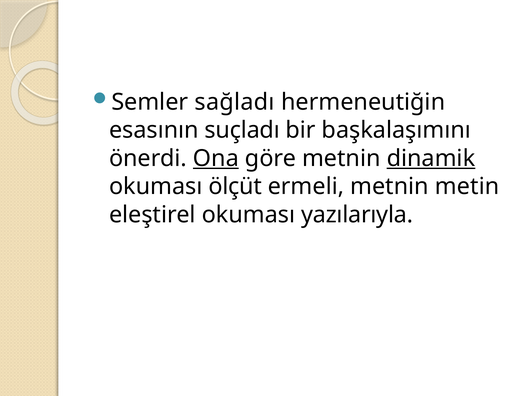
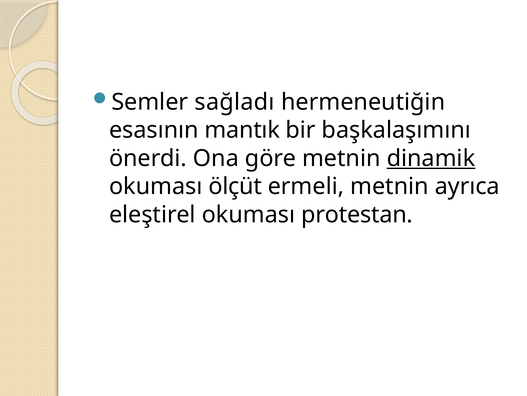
suçladı: suçladı -> mantık (242, 130)
Ona underline: present -> none (216, 158)
metin: metin -> ayrıca (467, 186)
yazılarıyla: yazılarıyla -> protestan (357, 214)
